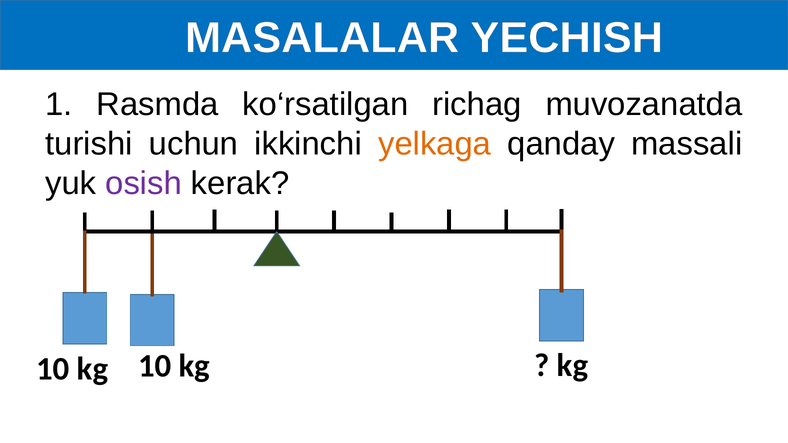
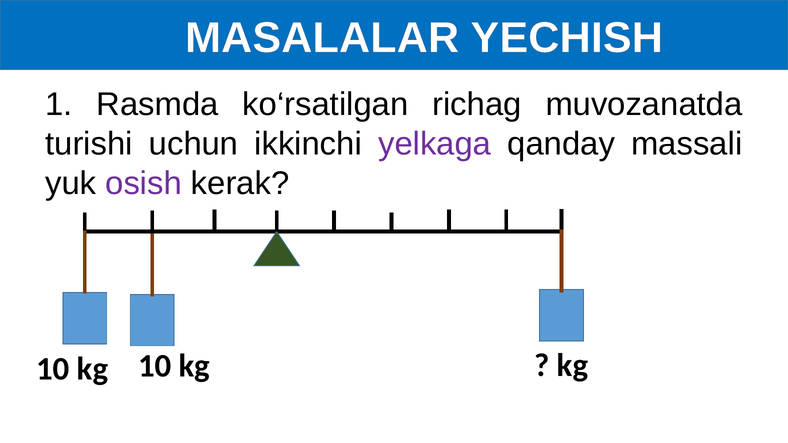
yelkaga colour: orange -> purple (435, 144)
